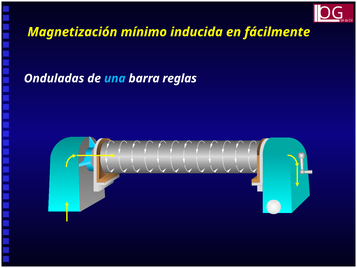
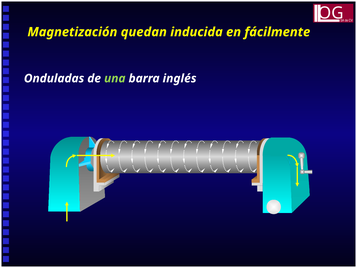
mínimo: mínimo -> quedan (144, 32)
una colour: light blue -> light green (115, 78)
reglas: reglas -> inglés (180, 78)
